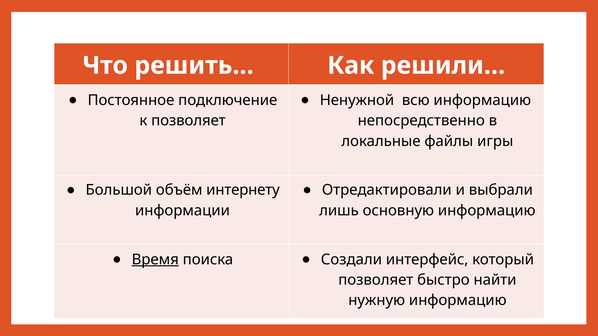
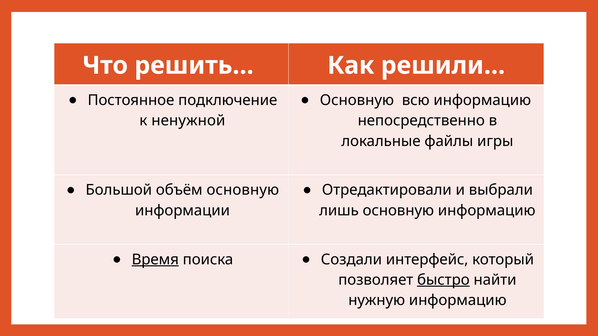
Ненужной: Ненужной -> Основную (357, 100)
к позволяет: позволяет -> ненужной (188, 121)
объём интернету: интернету -> основную (243, 190)
быстро underline: none -> present (443, 280)
